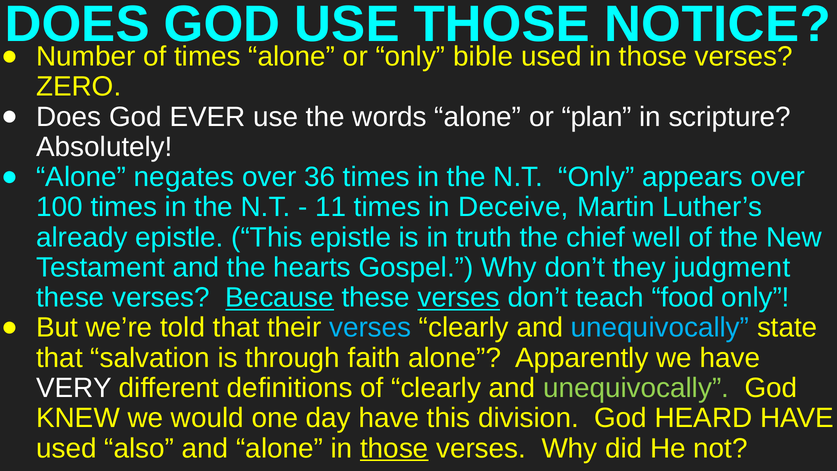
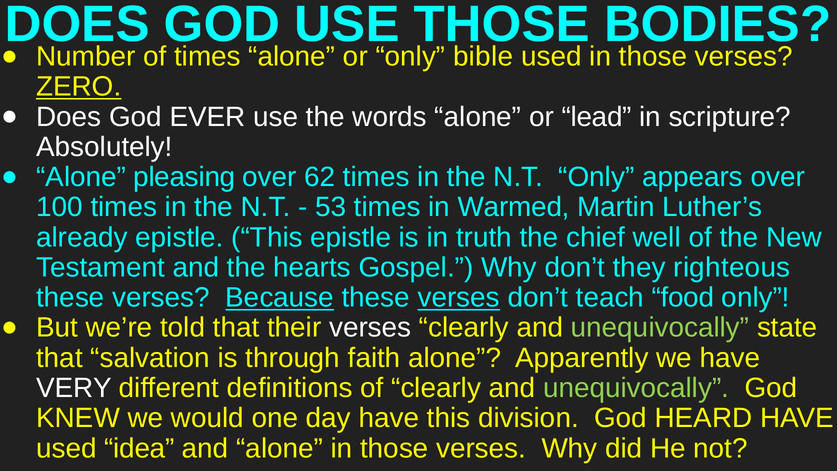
NOTICE: NOTICE -> BODIES (718, 25)
ZERO underline: none -> present (79, 87)
plan: plan -> lead (597, 117)
negates: negates -> pleasing (184, 177)
36: 36 -> 62 (320, 177)
11: 11 -> 53 (331, 207)
Deceive: Deceive -> Warmed (514, 207)
judgment: judgment -> righteous (732, 267)
verses colour: light blue -> white (370, 328)
unequivocally colour: light blue -> light green (660, 328)
also: also -> idea (139, 448)
those underline: present -> none (394, 448)
